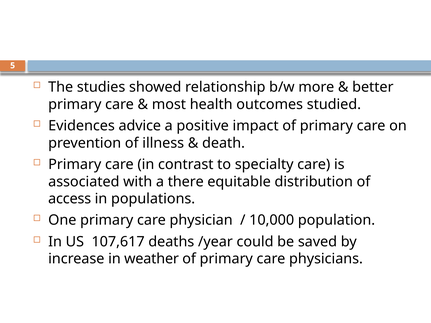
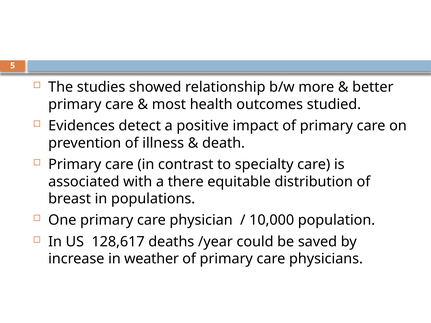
advice: advice -> detect (140, 126)
access: access -> breast (70, 199)
107,617: 107,617 -> 128,617 (118, 242)
